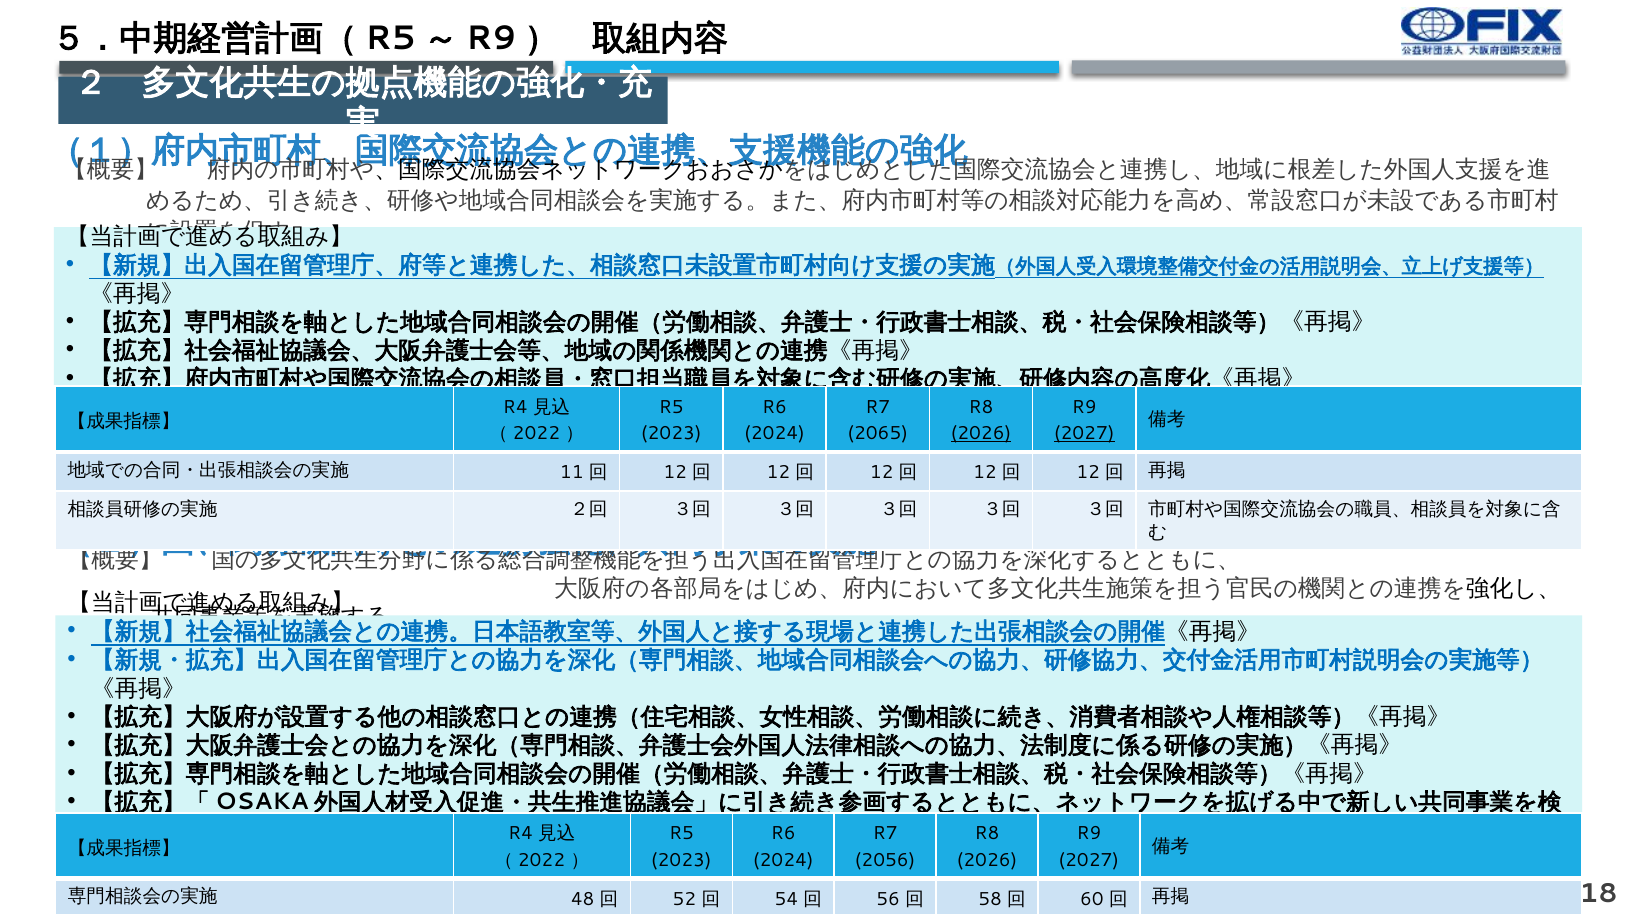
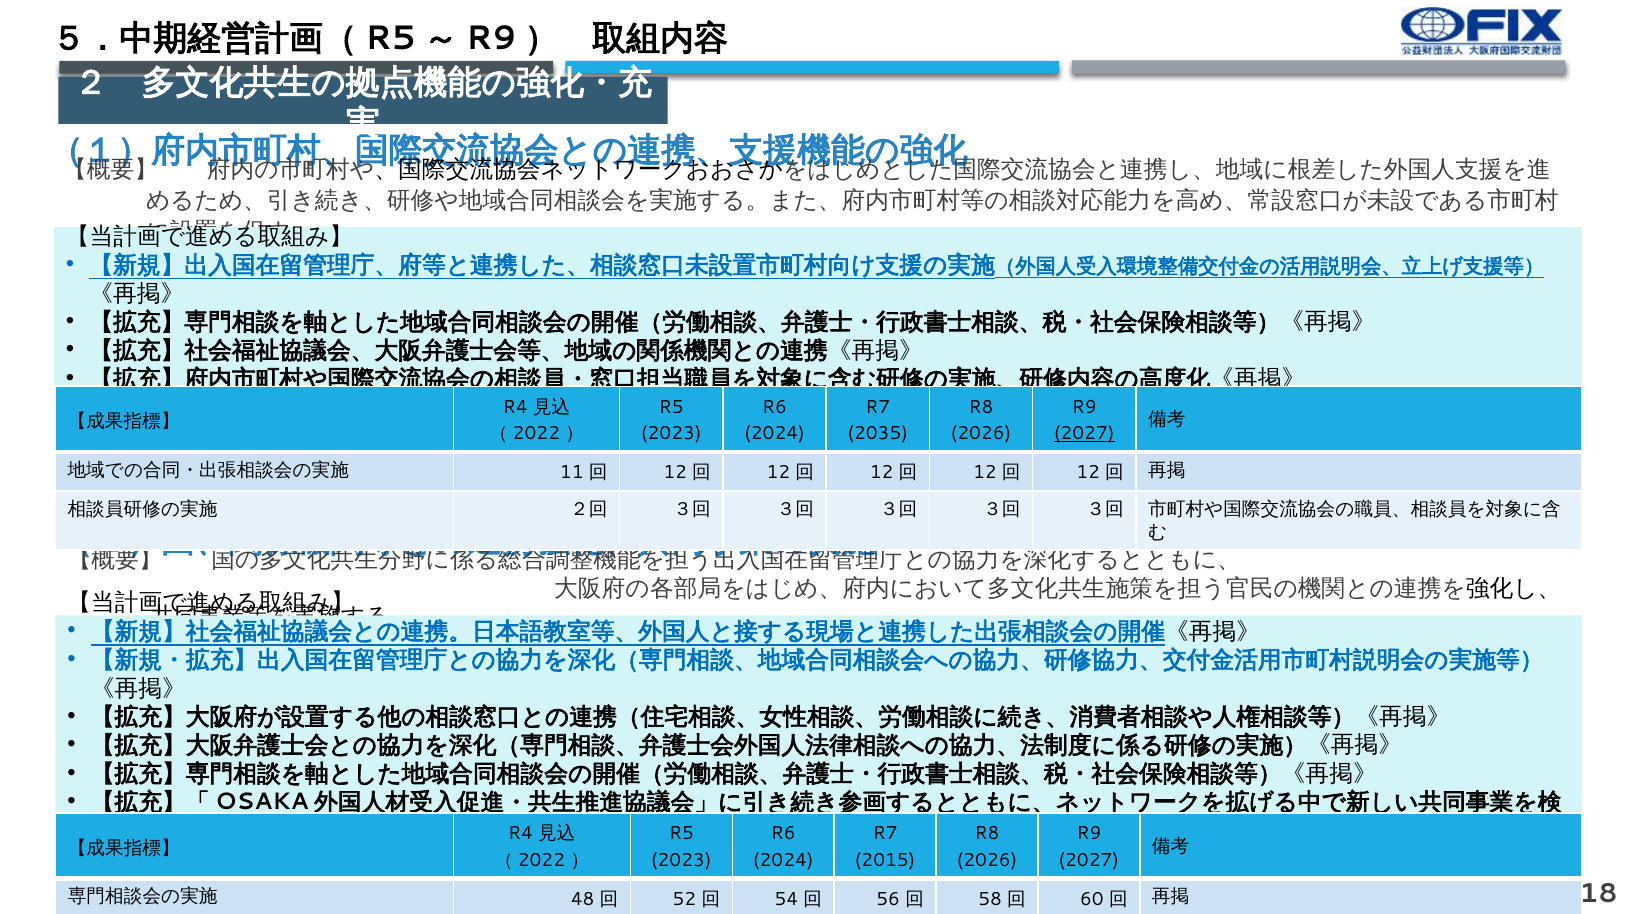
2065: 2065 -> 2035 (878, 434)
2026 underline: present -> none (981, 434)
2056: 2056 -> 2015 (885, 860)
